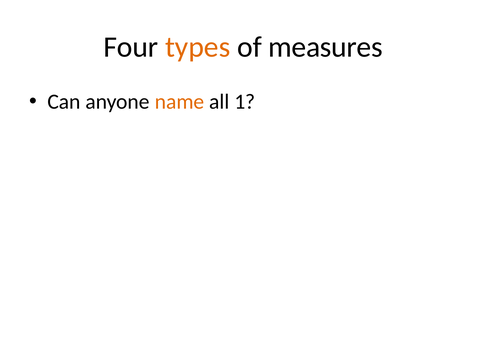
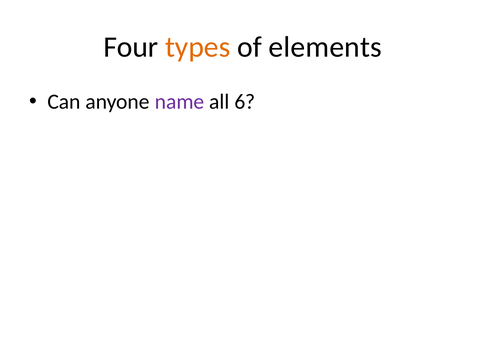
measures: measures -> elements (325, 47)
name colour: orange -> purple (180, 102)
1: 1 -> 6 (245, 102)
